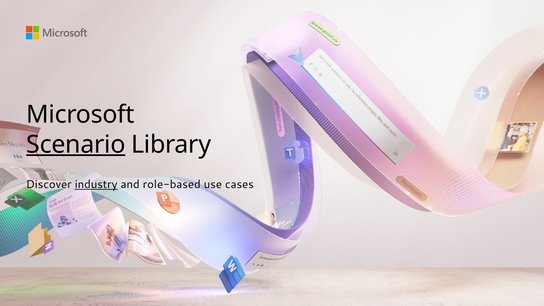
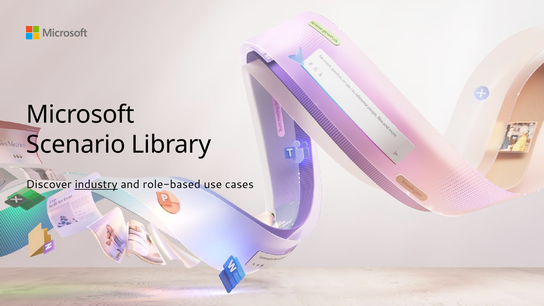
Scenario underline: present -> none (76, 144)
